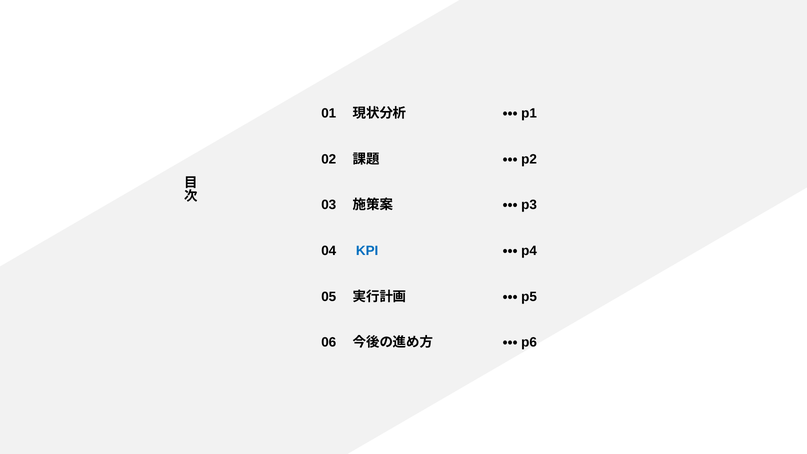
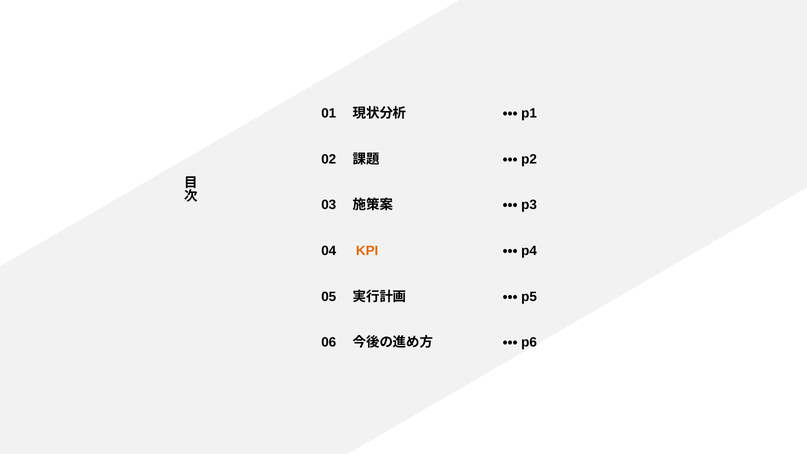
KPI colour: blue -> orange (367, 251)
